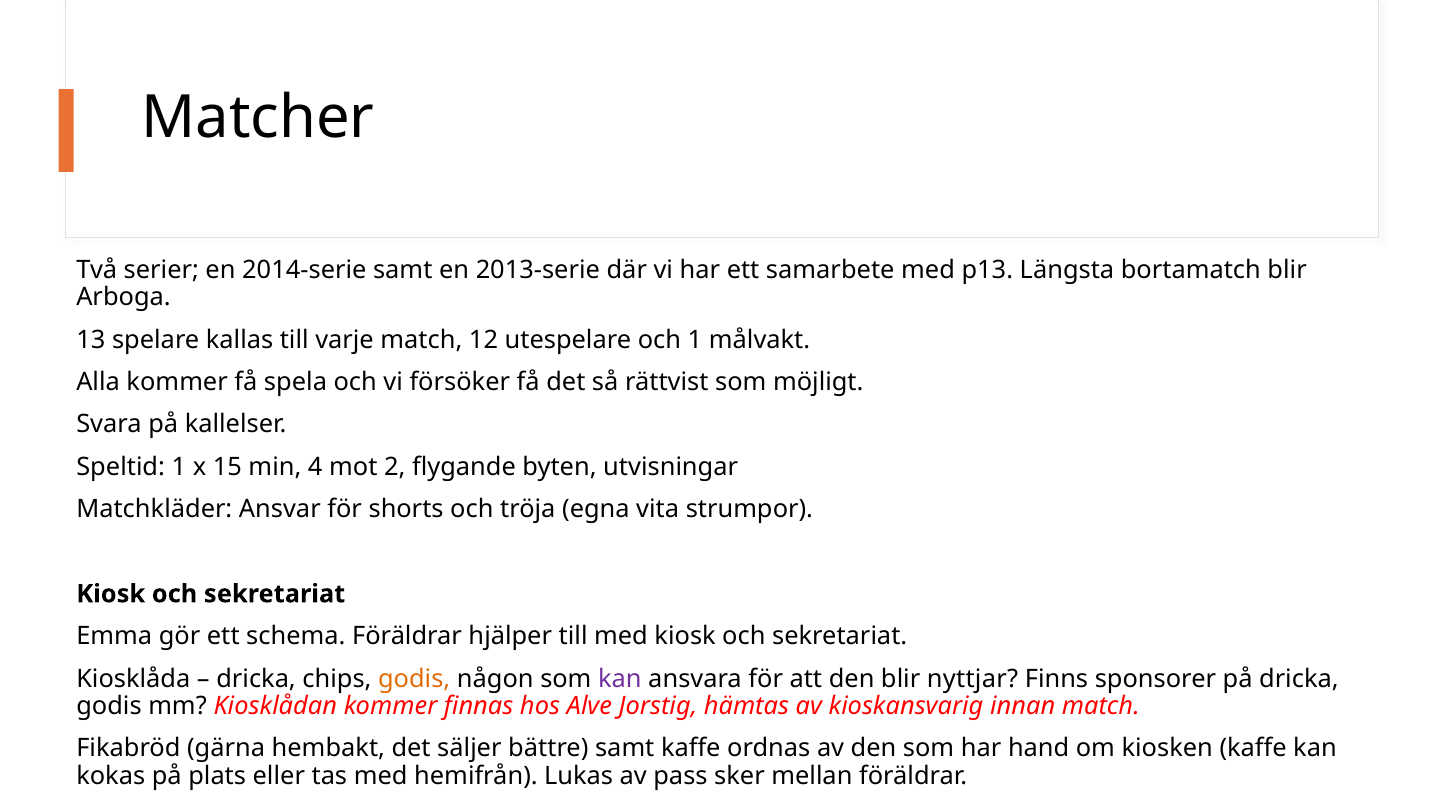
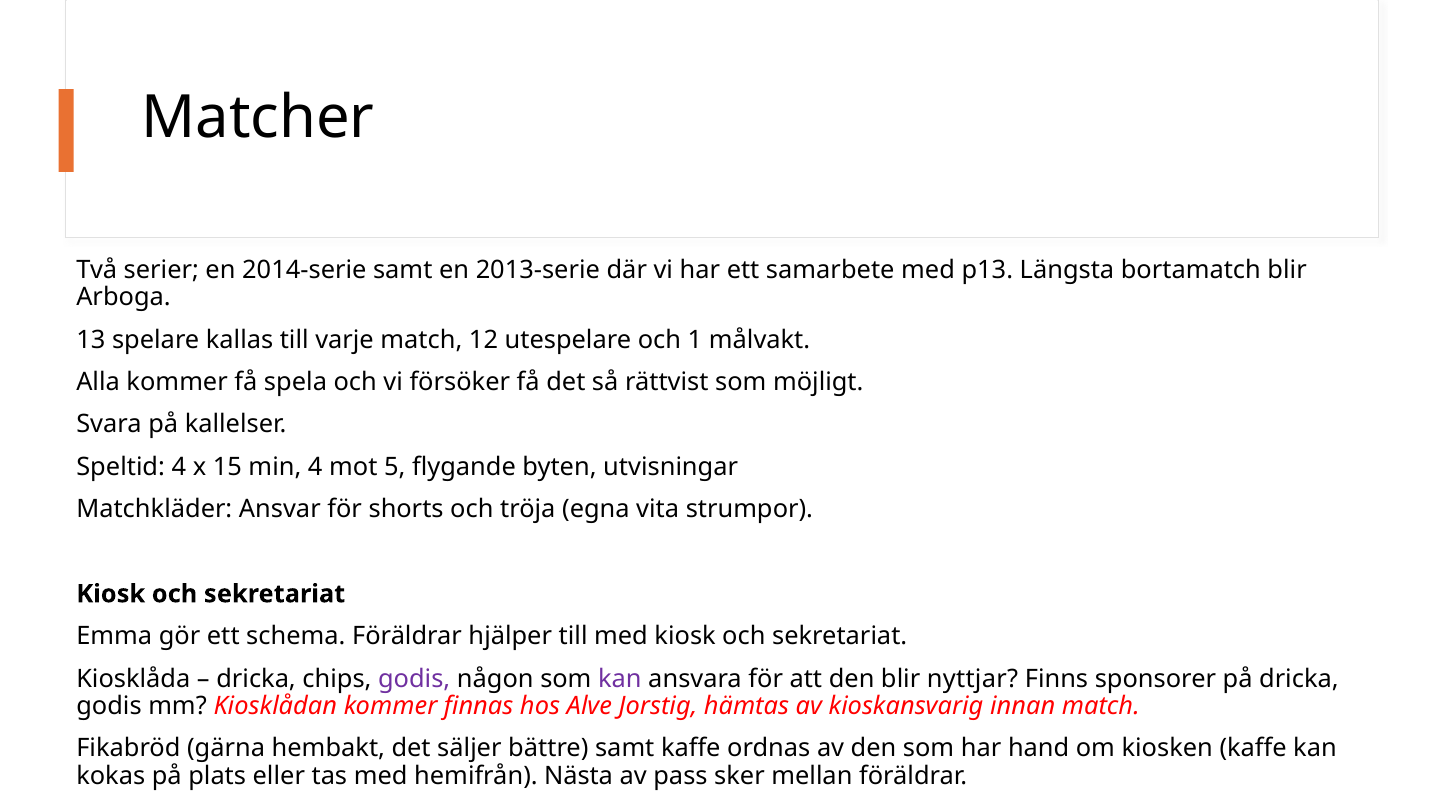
Speltid 1: 1 -> 4 (179, 467)
2: 2 -> 5 (395, 467)
godis colour: orange -> purple (414, 679)
Lukas: Lukas -> Nästa (579, 776)
